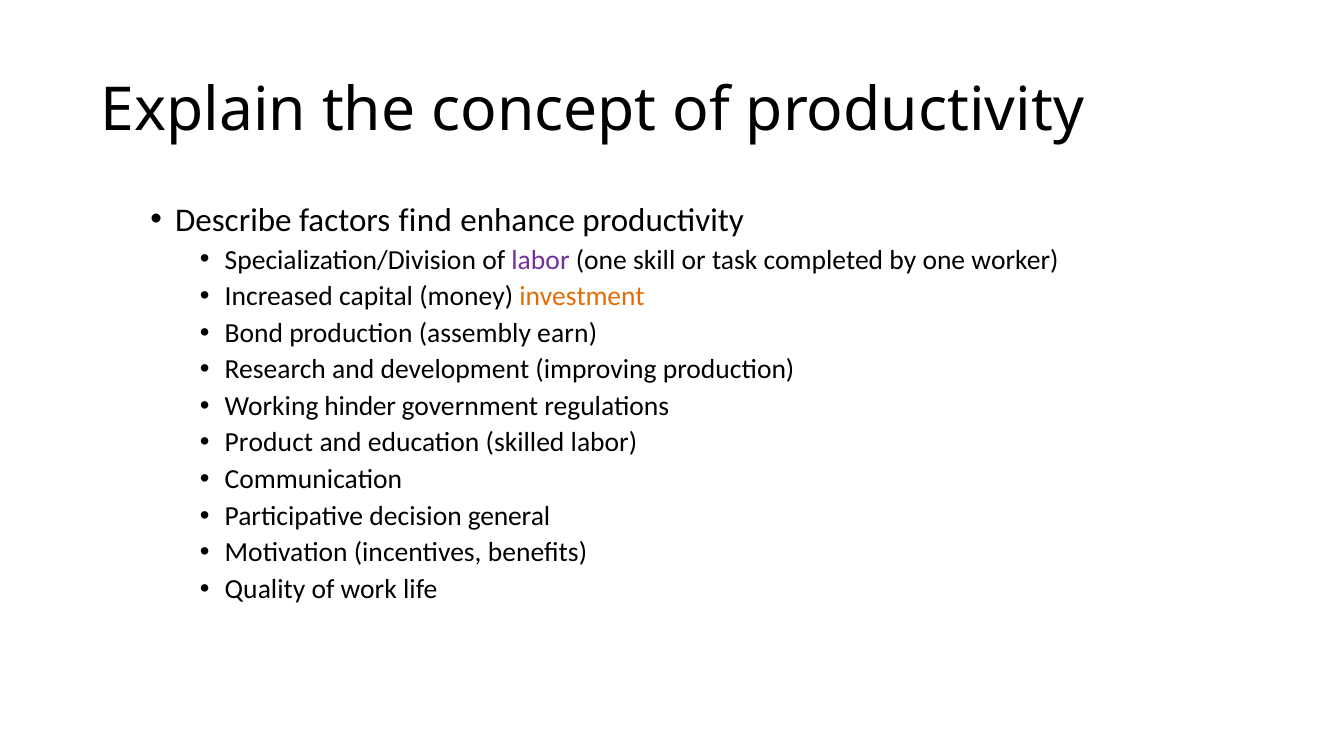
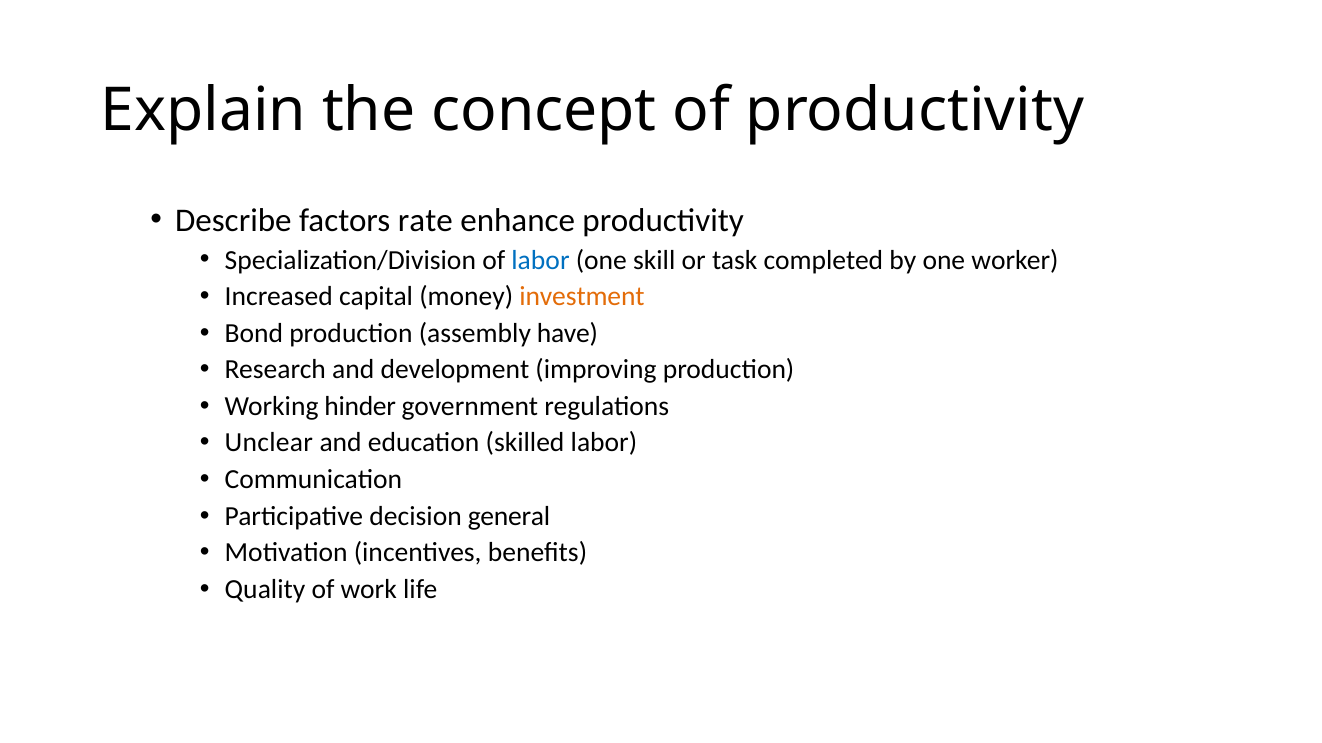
find: find -> rate (425, 221)
labor colour: purple -> blue (540, 260)
earn: earn -> have (567, 333)
Product: Product -> Unclear (269, 443)
